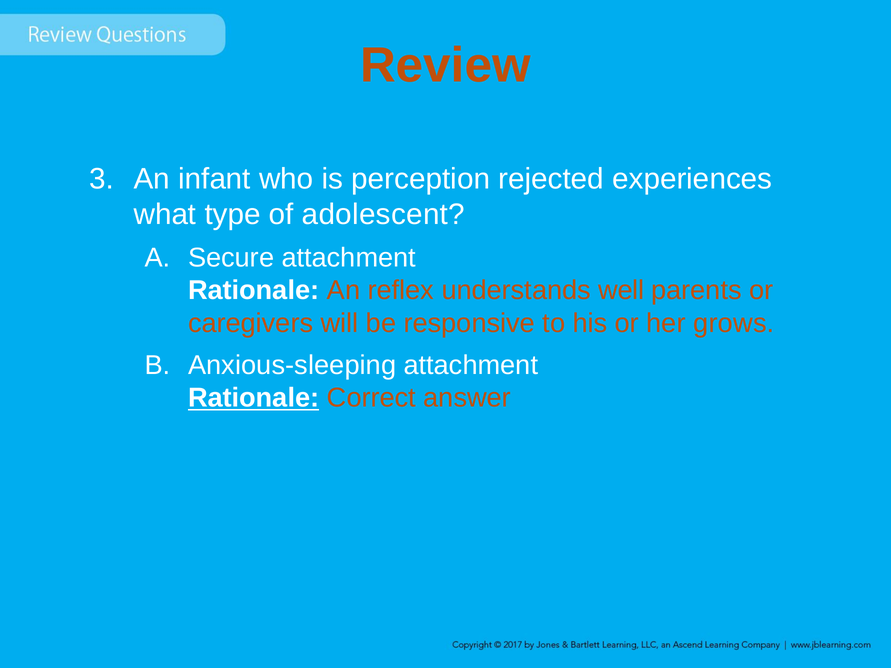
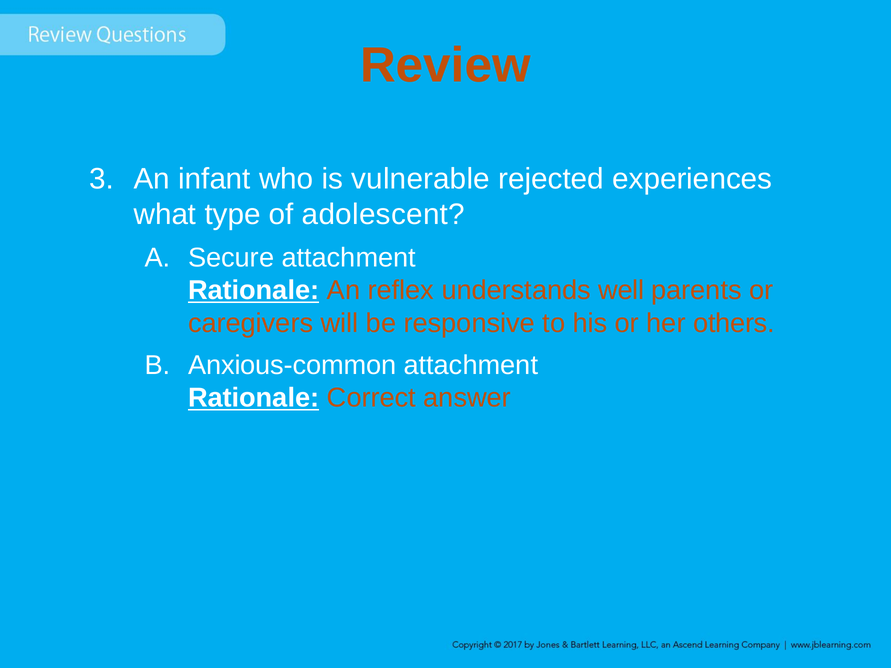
perception: perception -> vulnerable (421, 179)
Rationale underline: none -> present (254, 291)
grows: grows -> others (734, 323)
Anxious-sleeping: Anxious-sleeping -> Anxious-common (292, 365)
